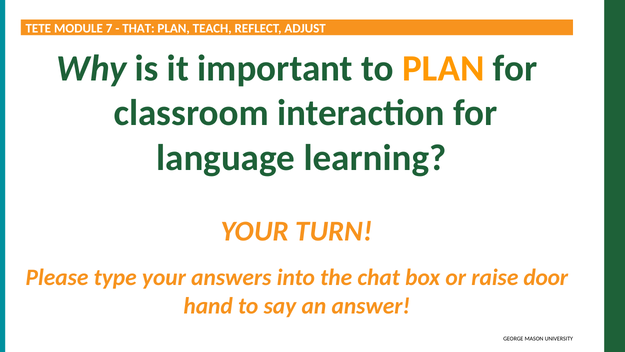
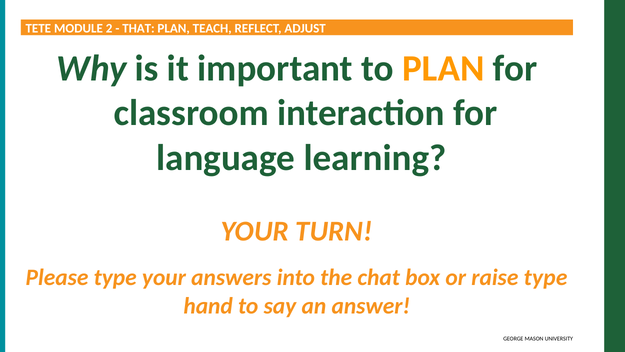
7: 7 -> 2 (109, 28)
raise door: door -> type (546, 277)
